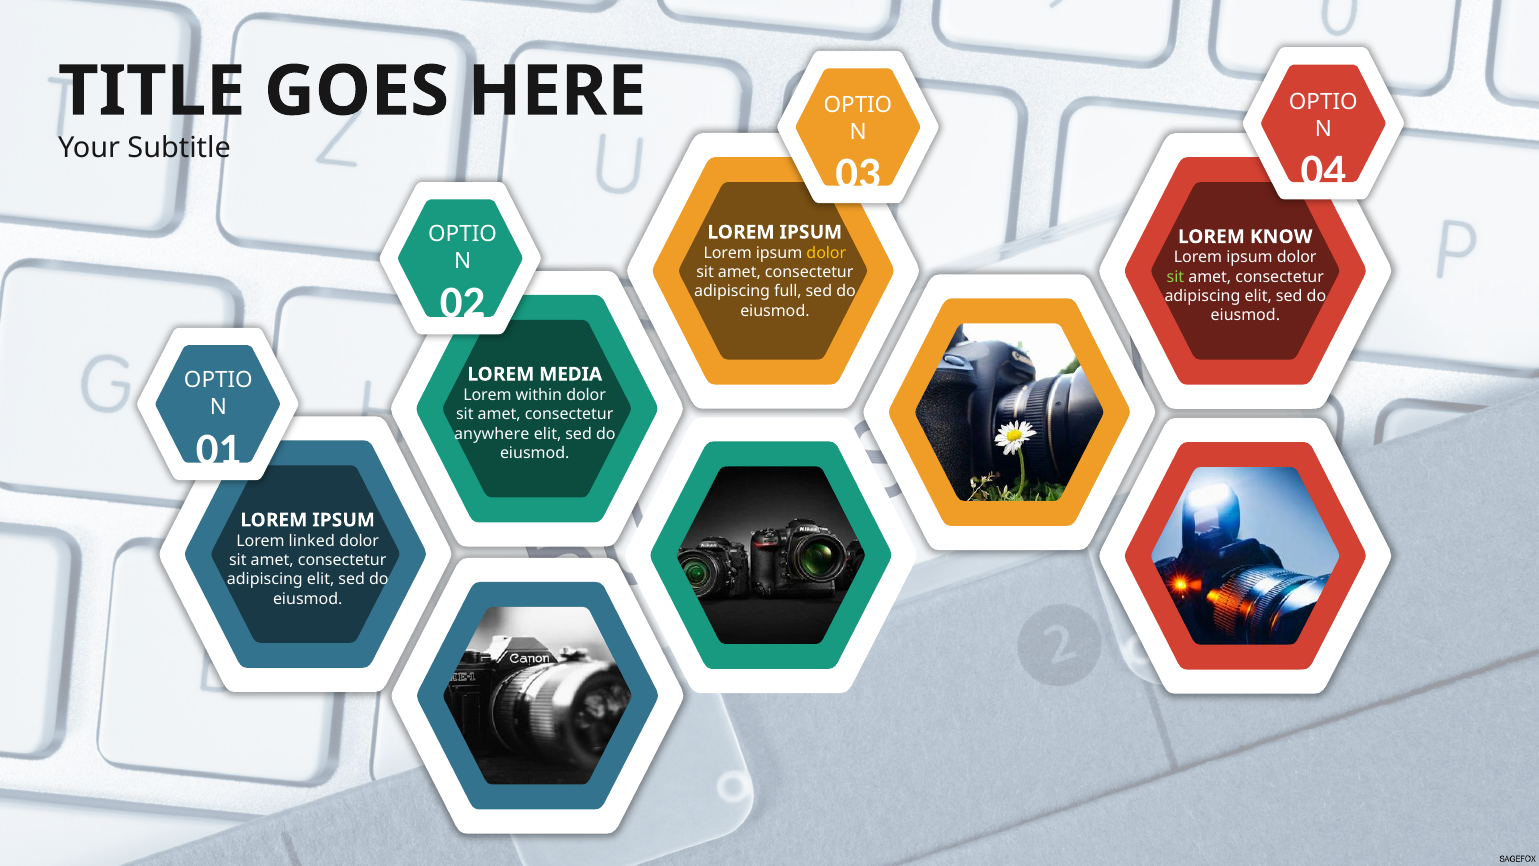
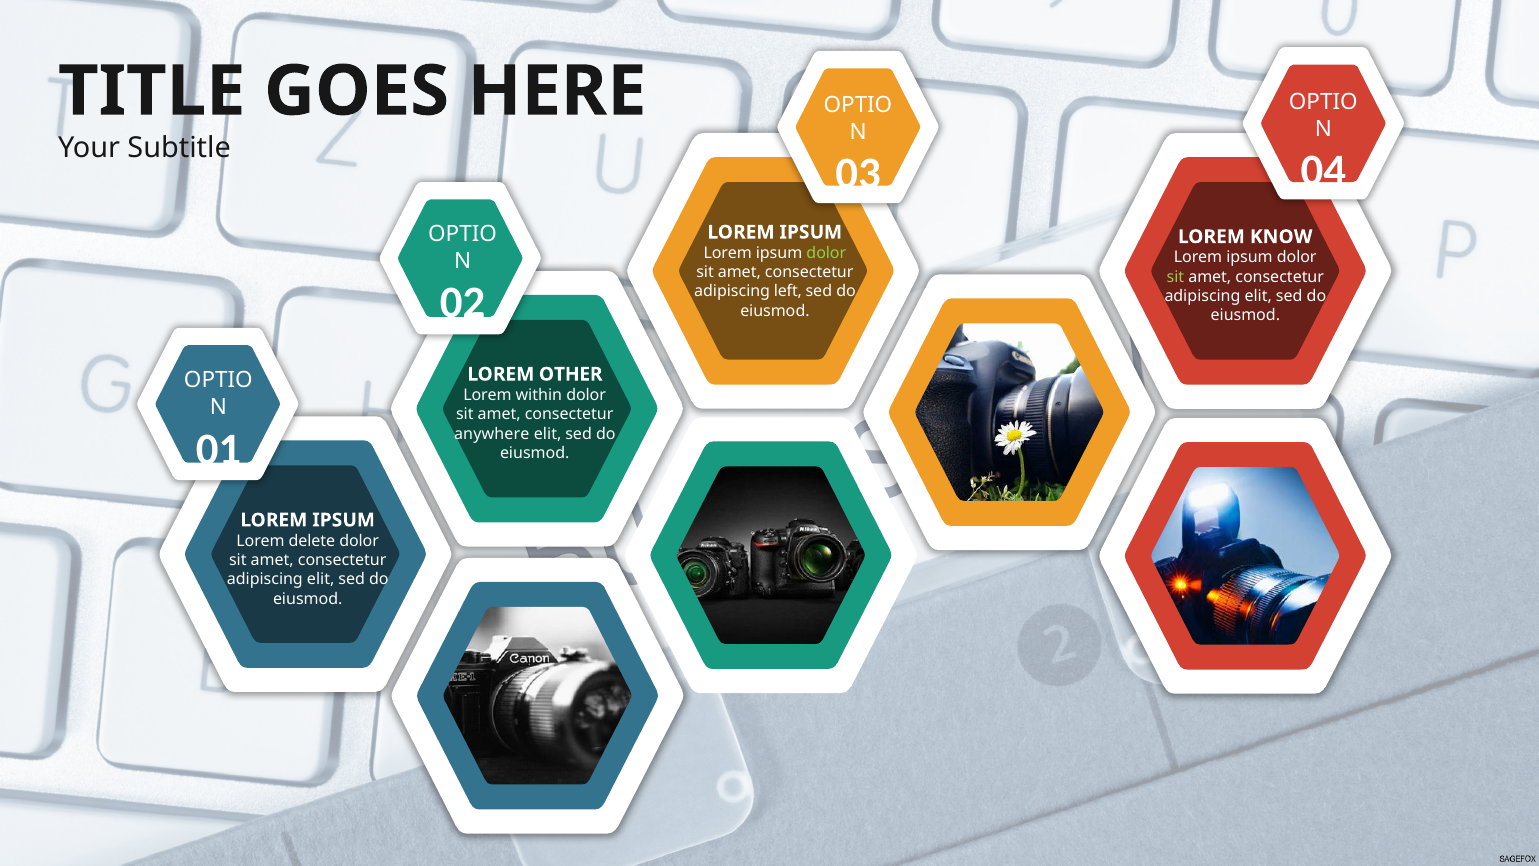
dolor colour: yellow -> light green (826, 253)
full: full -> left (788, 292)
MEDIA: MEDIA -> OTHER (571, 374)
linked: linked -> delete (312, 541)
